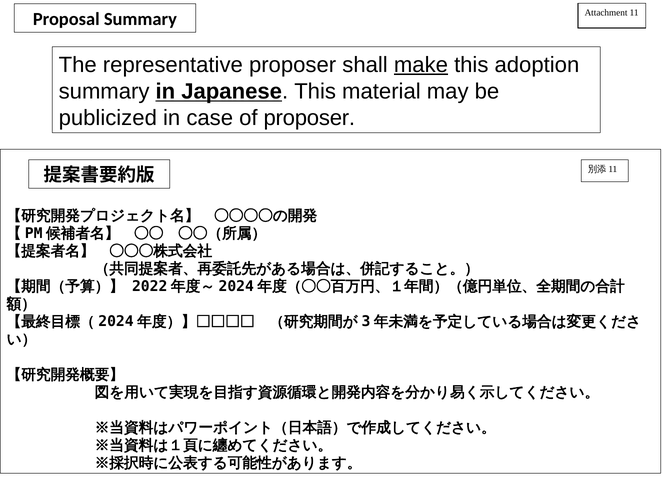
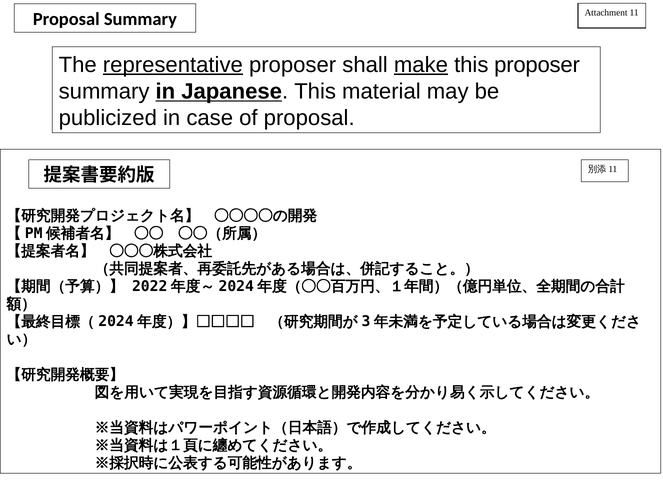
representative underline: none -> present (173, 65)
this adoption: adoption -> proposer (537, 65)
of proposer: proposer -> proposal (309, 118)
